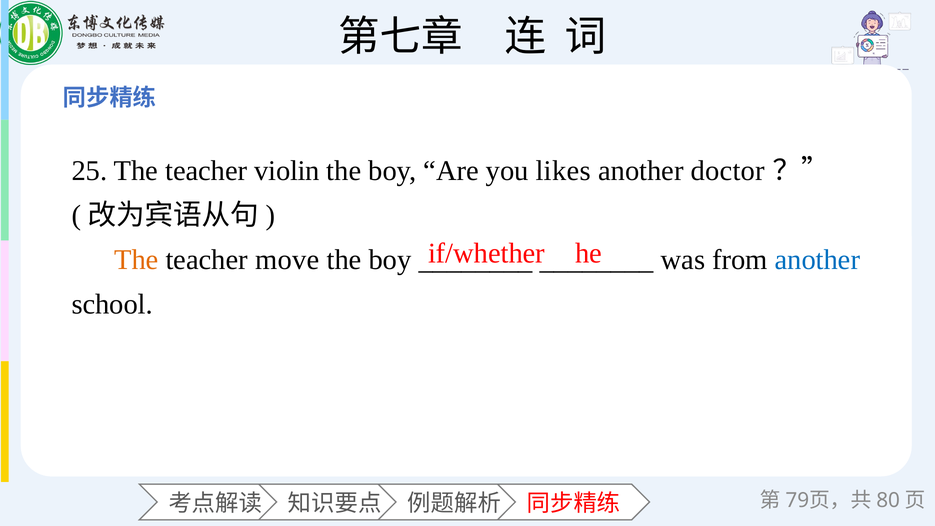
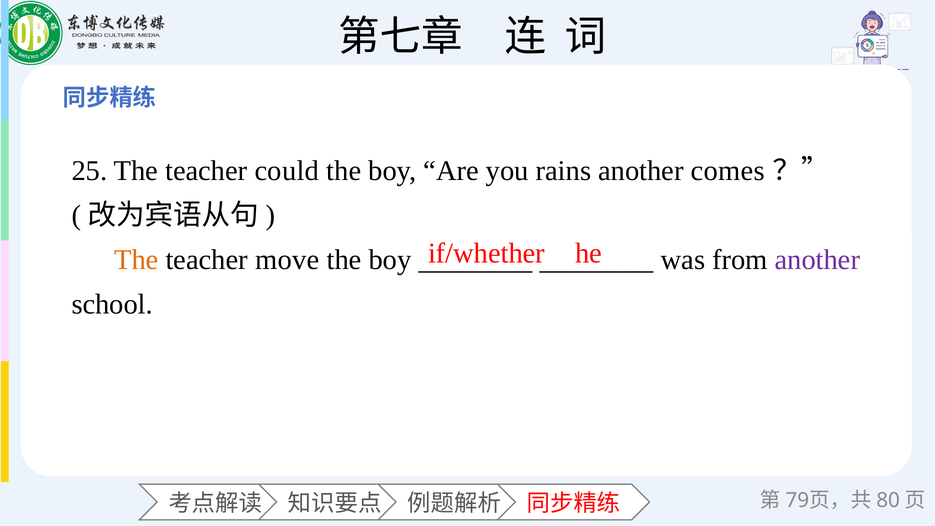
violin: violin -> could (287, 171)
likes: likes -> rains (563, 171)
doctor: doctor -> comes (728, 171)
another colour: blue -> purple (817, 260)
